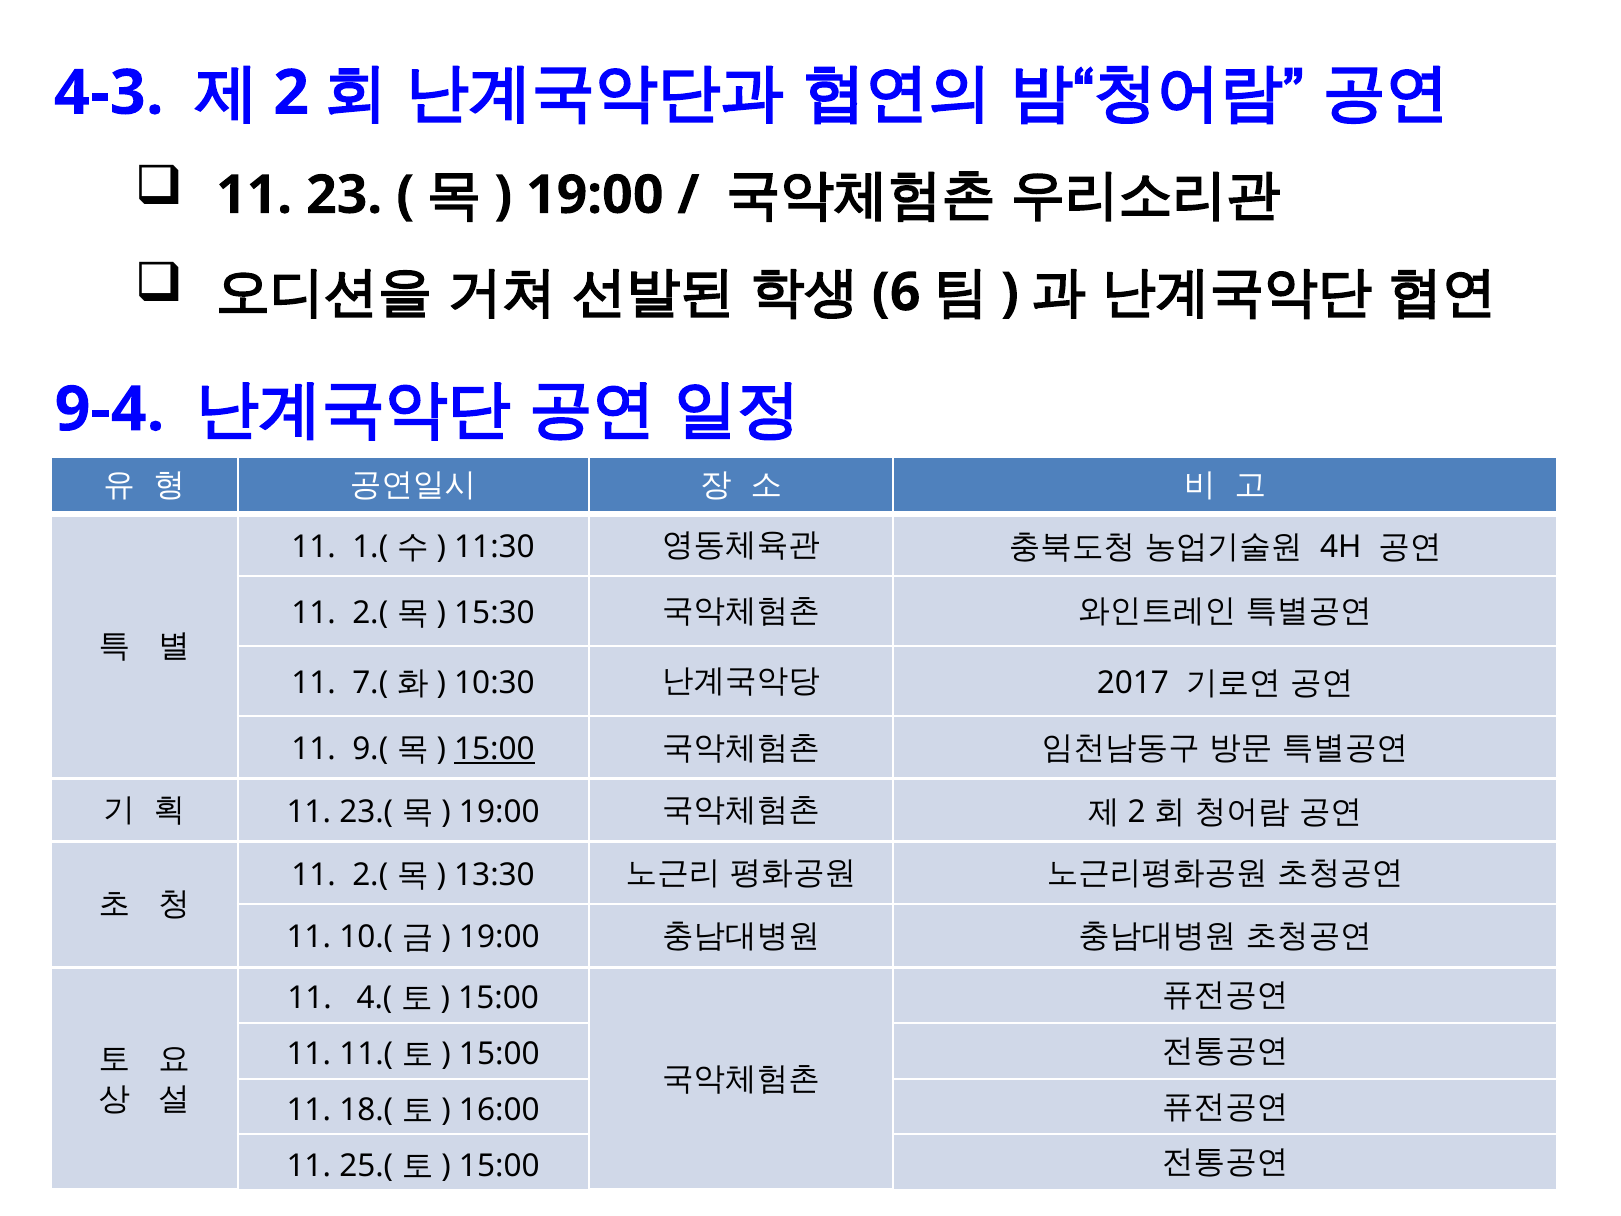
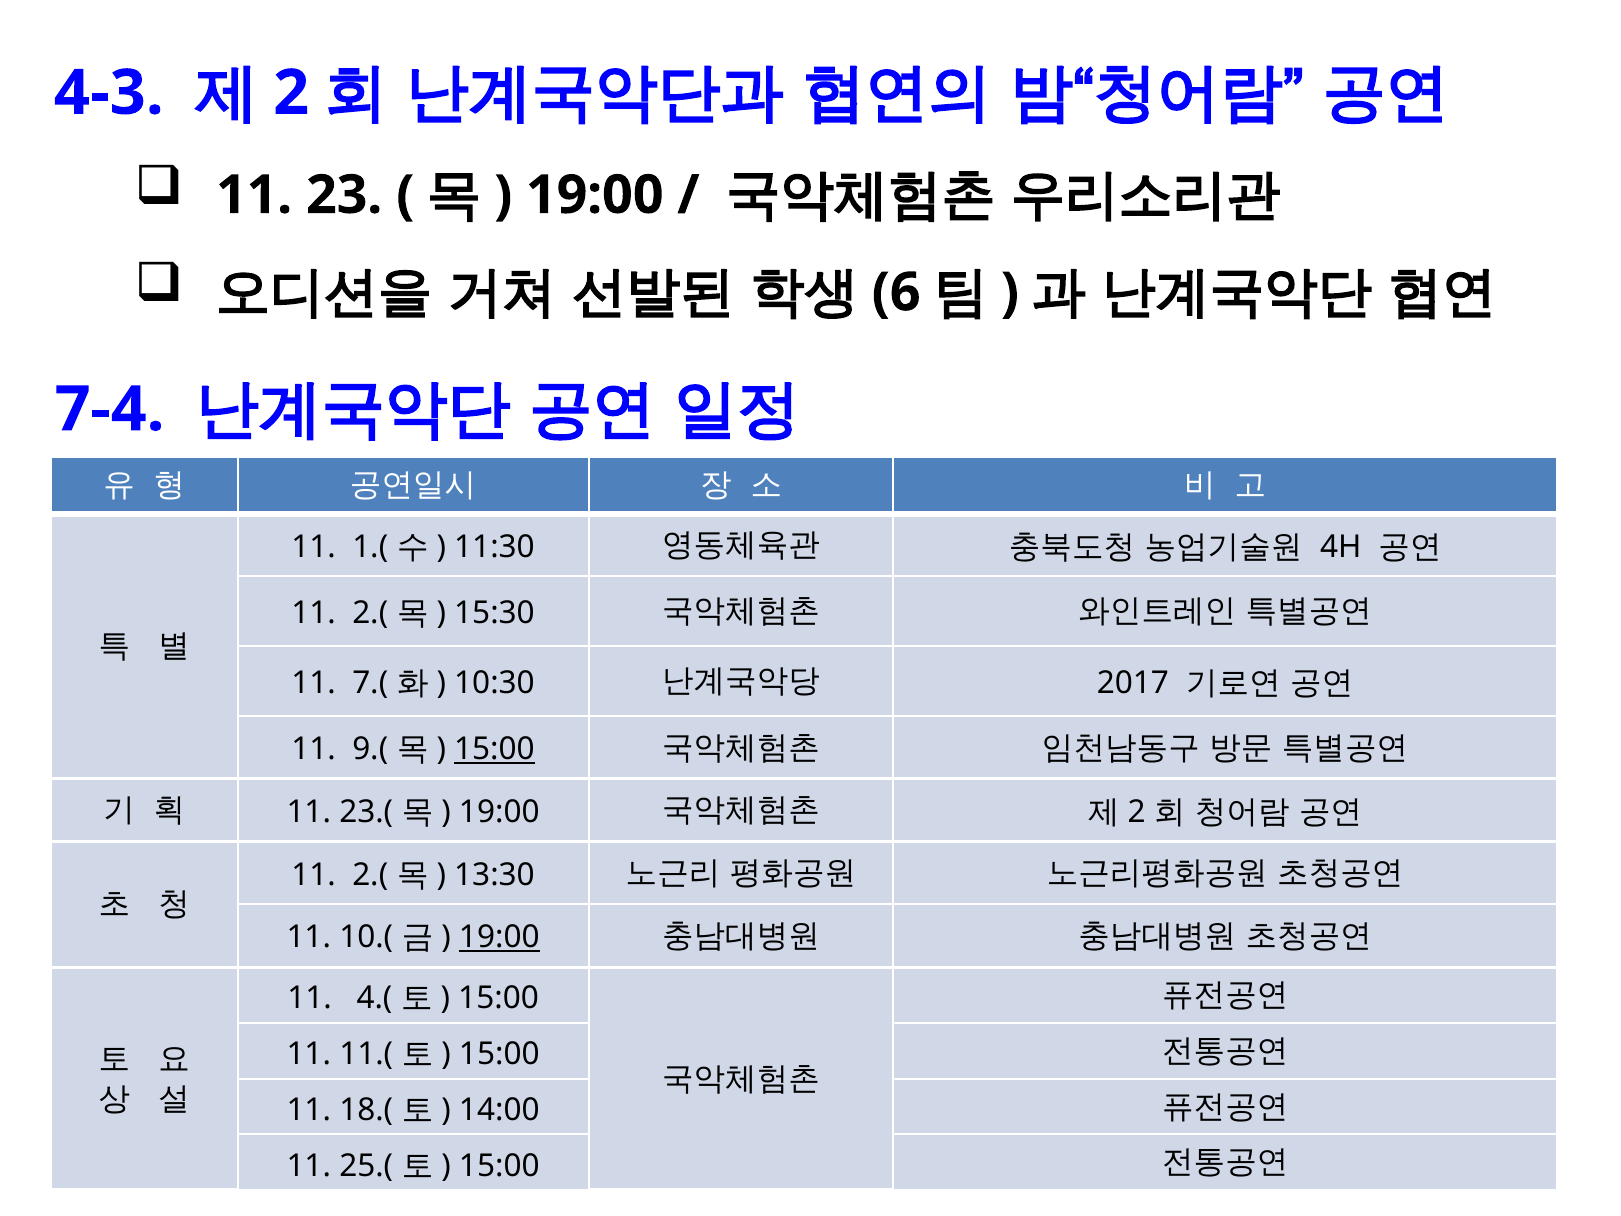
9-4: 9-4 -> 7-4 (110, 409)
19:00 underline: none -> present (499, 937)
16:00: 16:00 -> 14:00 (499, 1110)
